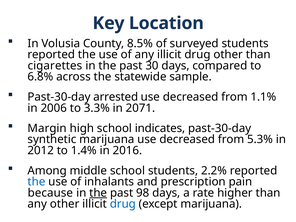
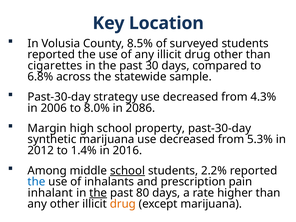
arrested: arrested -> strategy (116, 97)
1.1%: 1.1% -> 4.3% (263, 97)
3.3%: 3.3% -> 8.0% (97, 108)
2071: 2071 -> 2086 (140, 108)
indicates: indicates -> property (160, 128)
school underline: none -> present (128, 171)
because: because -> inhalant (50, 193)
98: 98 -> 80 (143, 193)
drug colour: blue -> orange (123, 204)
